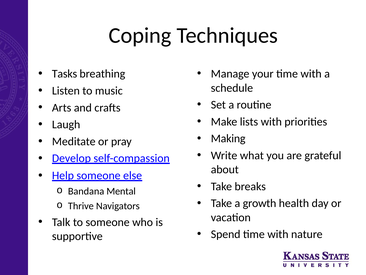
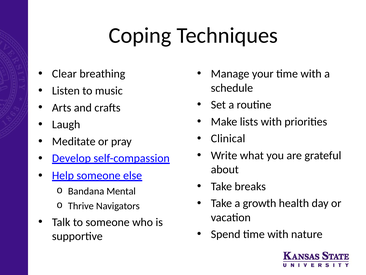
Tasks: Tasks -> Clear (64, 74)
Making: Making -> Clinical (228, 138)
